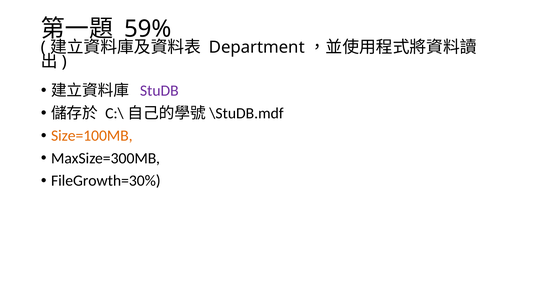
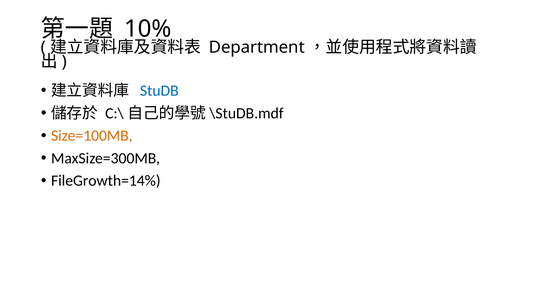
59%: 59% -> 10% (148, 29)
StuDB colour: purple -> blue (159, 91)
FileGrowth=30%: FileGrowth=30% -> FileGrowth=14% (106, 181)
